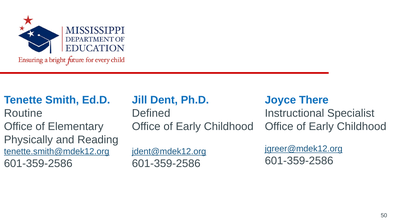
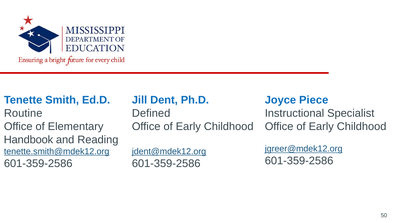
There: There -> Piece (314, 100)
Physically: Physically -> Handbook (28, 140)
